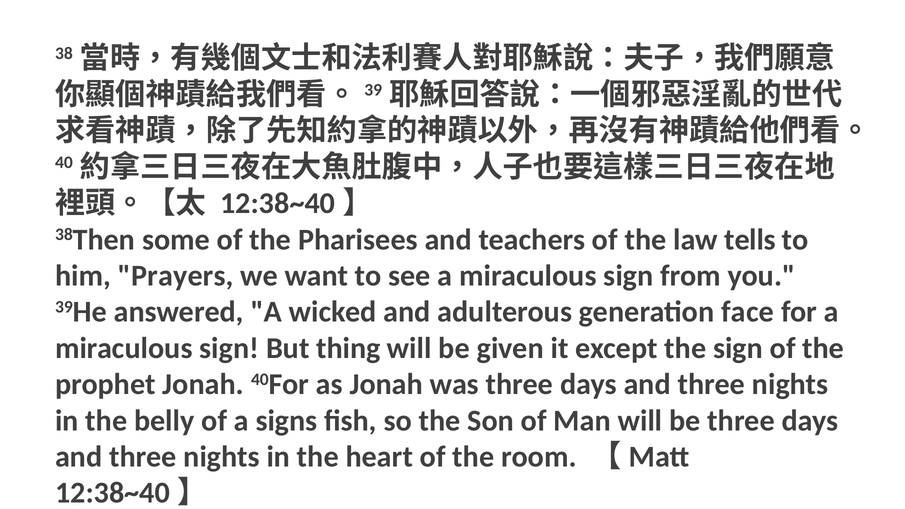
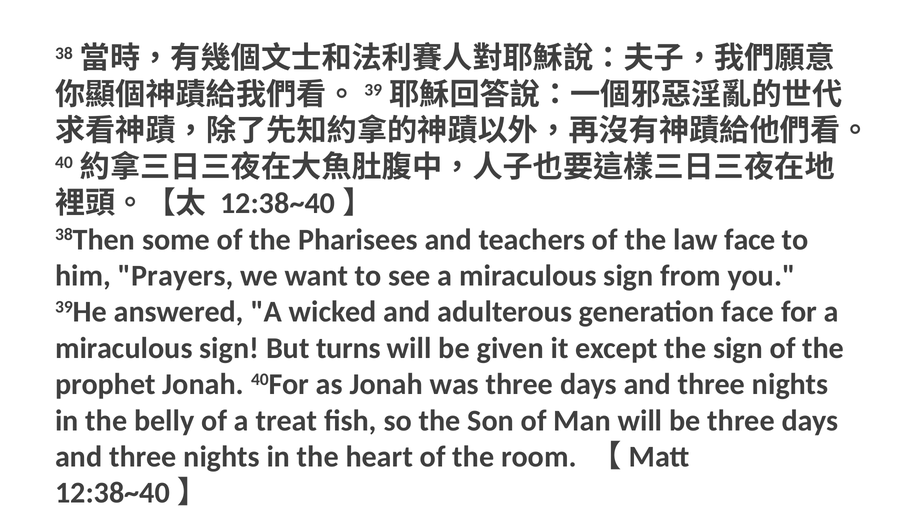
law tells: tells -> face (750, 240)
thing: thing -> turns (348, 348)
signs: signs -> treat (286, 421)
